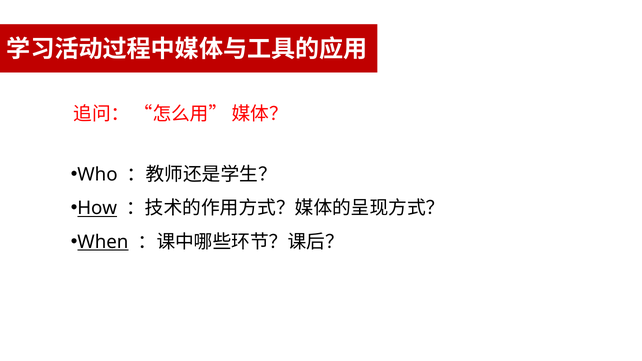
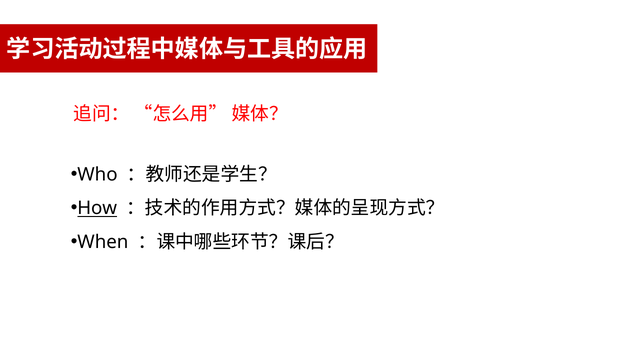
When underline: present -> none (103, 242)
